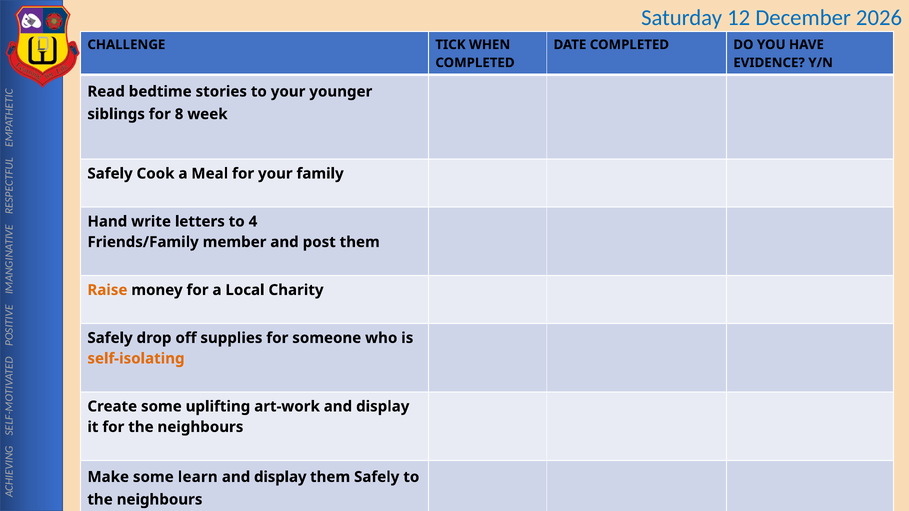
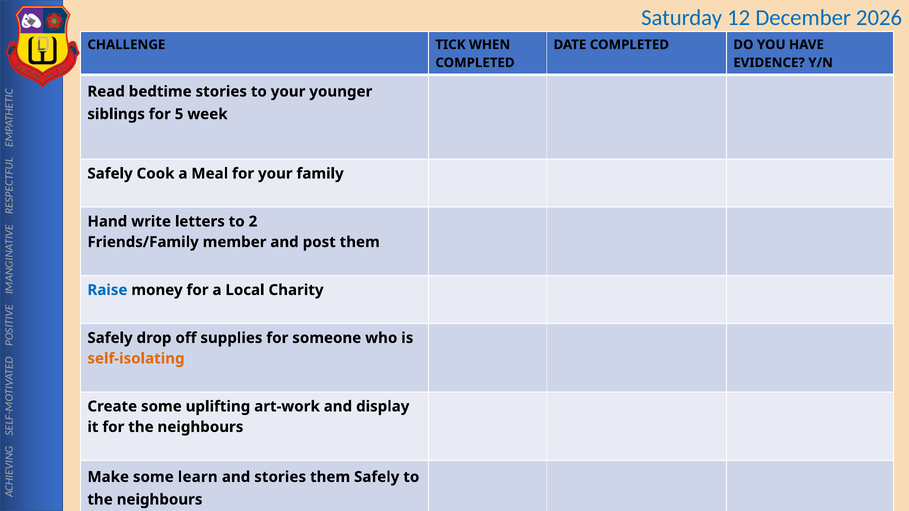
8: 8 -> 5 (179, 114)
4: 4 -> 2 (253, 222)
Raise colour: orange -> blue (107, 290)
display: display -> stories (280, 477)
